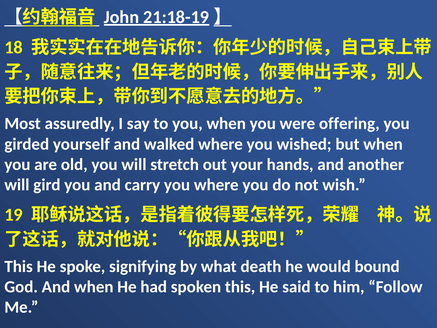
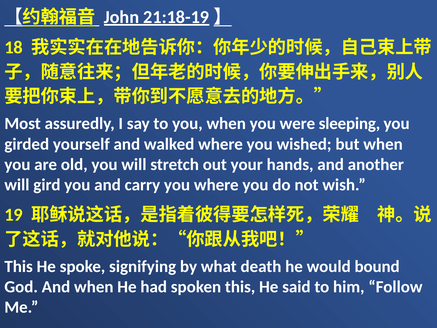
offering: offering -> sleeping (349, 124)
